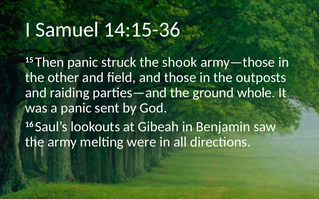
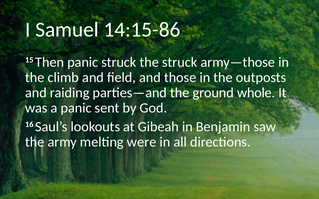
14:15-36: 14:15-36 -> 14:15-86 (142, 30)
the shook: shook -> struck (180, 62)
other: other -> climb (63, 78)
